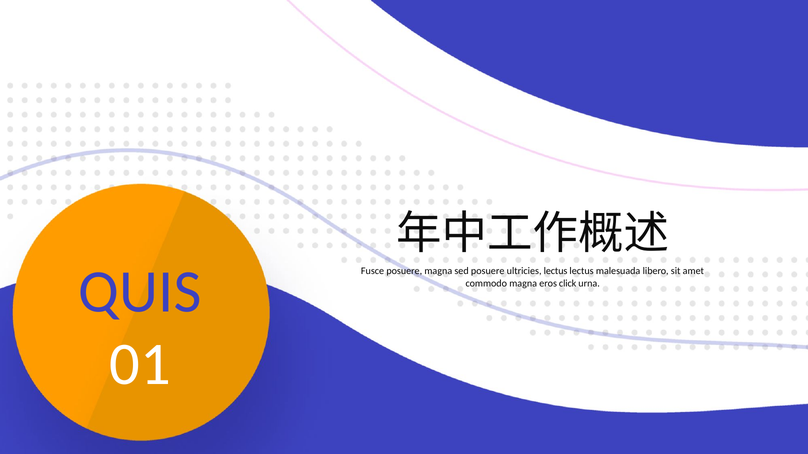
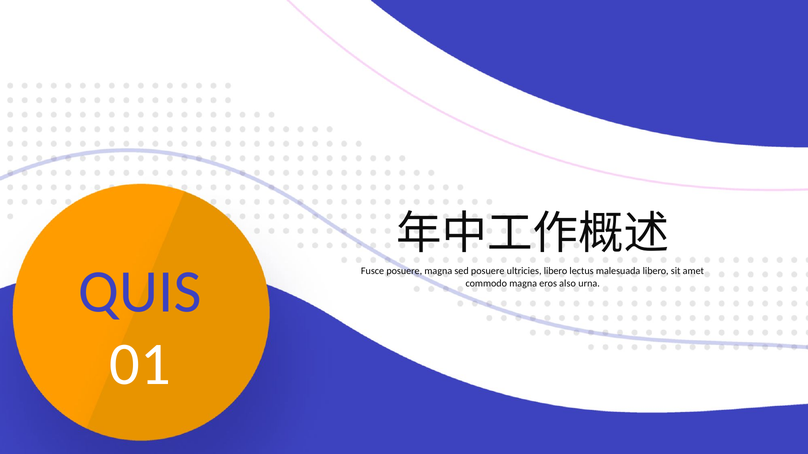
ultricies lectus: lectus -> libero (556, 271)
click: click -> also (568, 283)
